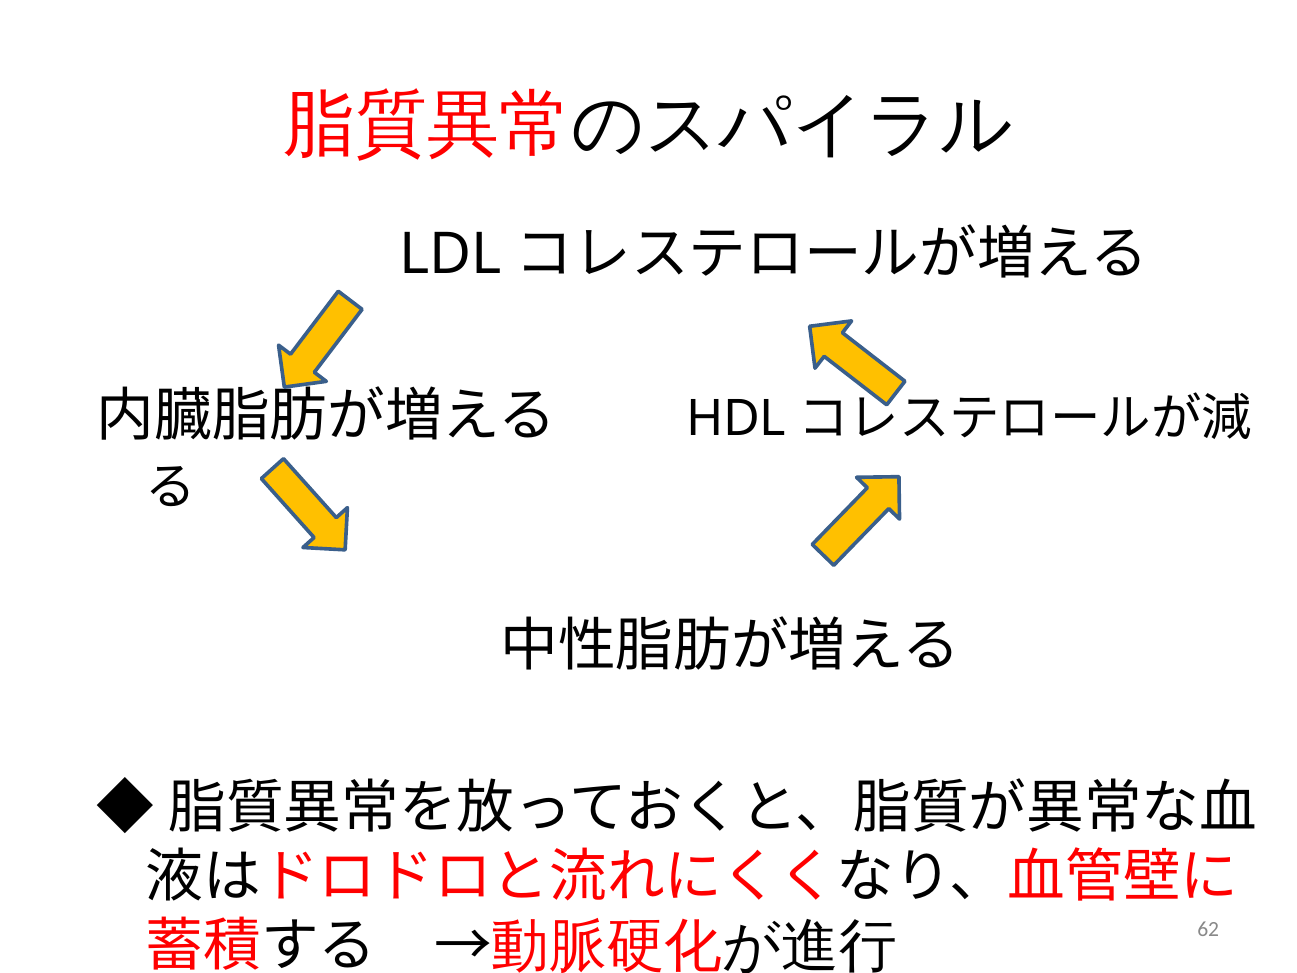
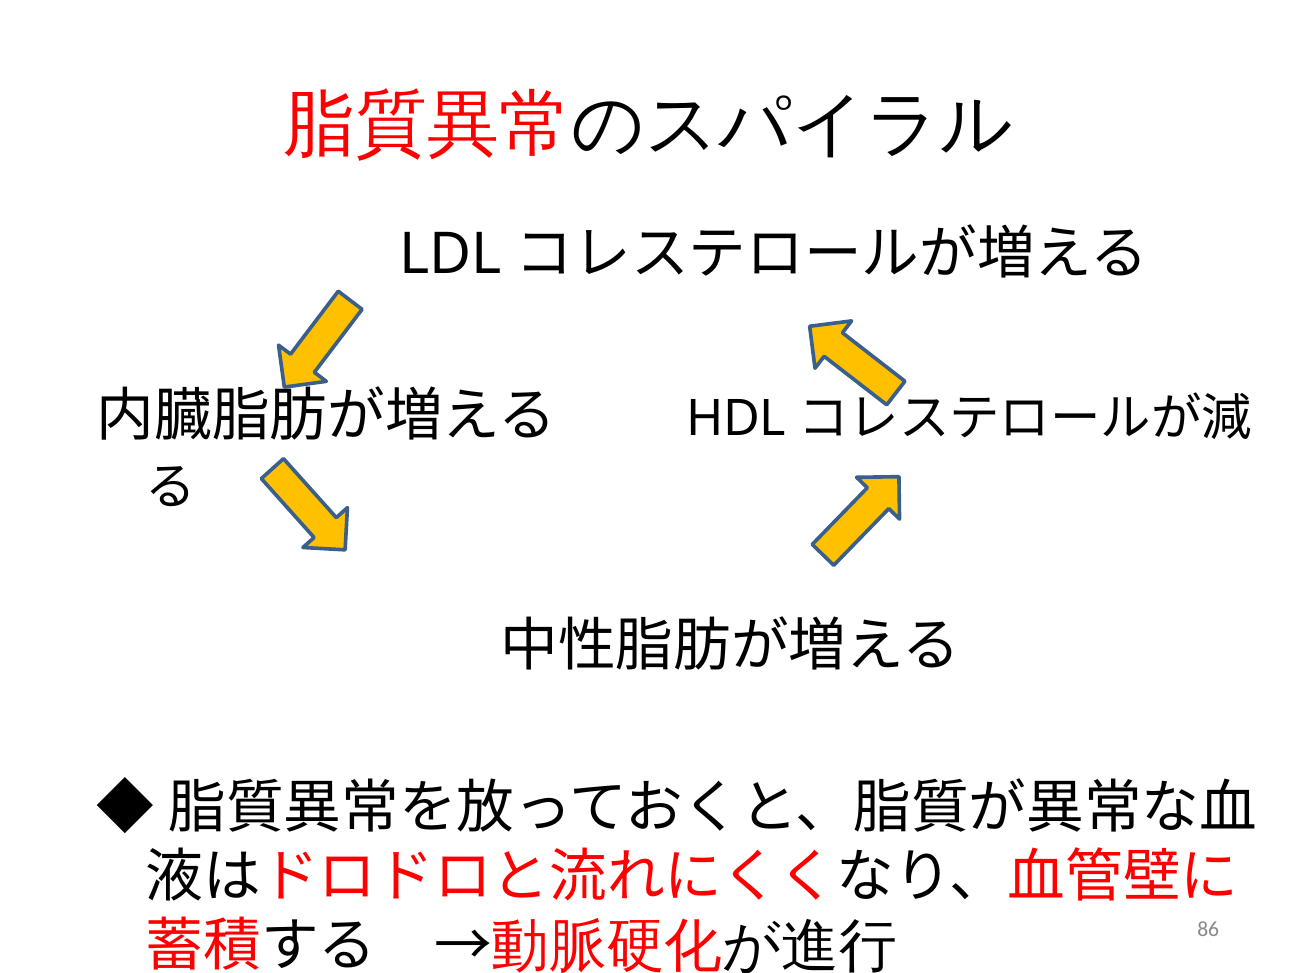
62: 62 -> 86 (1208, 929)
